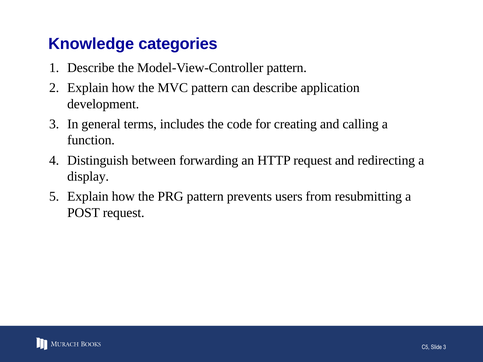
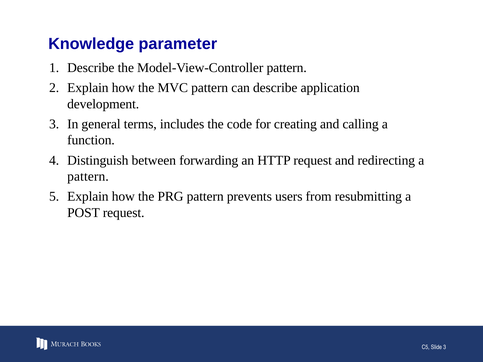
categories: categories -> parameter (178, 44)
display: display -> pattern (88, 176)
